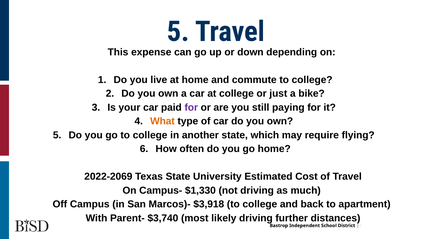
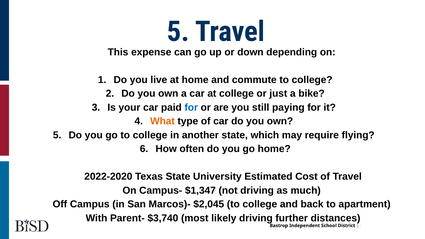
for colour: purple -> blue (191, 107)
2022-2069: 2022-2069 -> 2022-2020 (108, 177)
$1,330: $1,330 -> $1,347 (200, 191)
$3,918: $3,918 -> $2,045 (209, 204)
